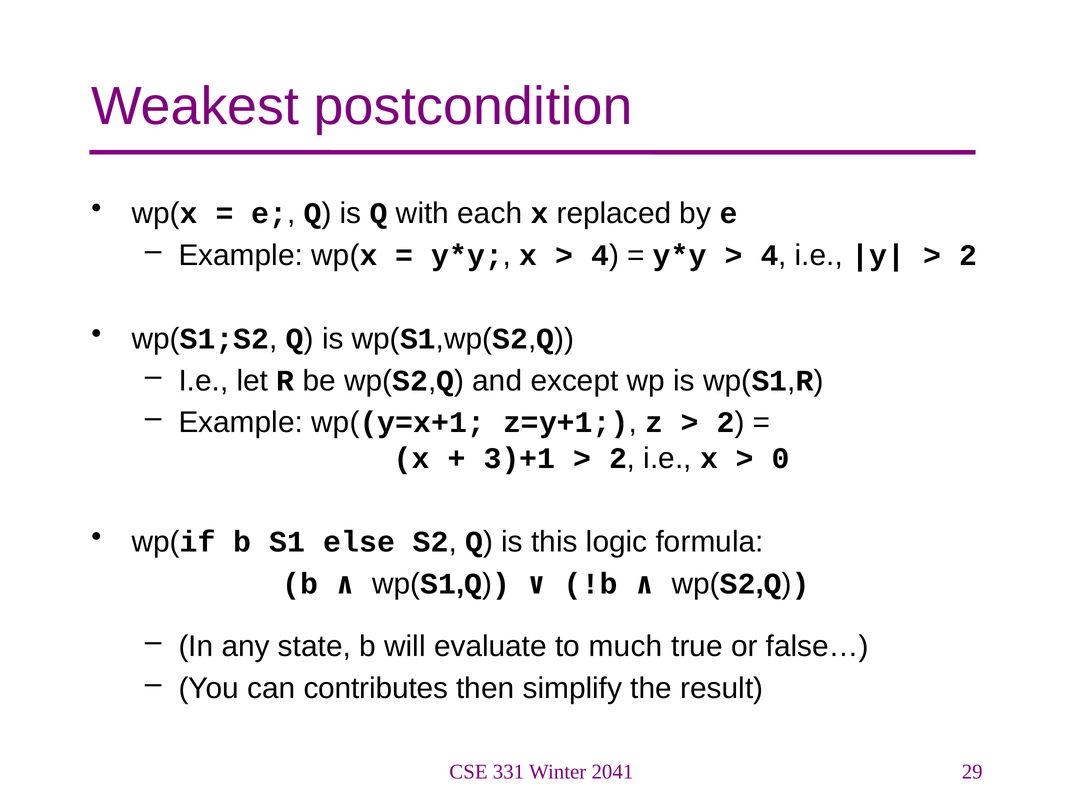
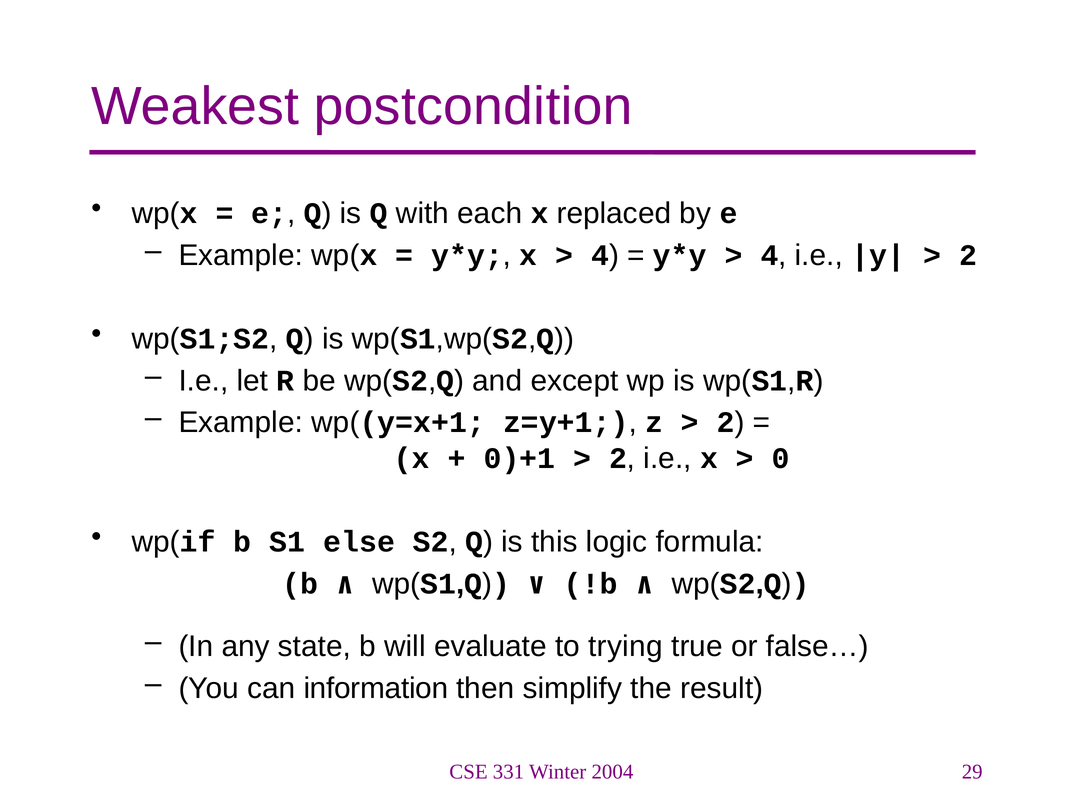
3)+1: 3)+1 -> 0)+1 (519, 458)
much: much -> trying (625, 646)
contributes: contributes -> information (376, 688)
2041: 2041 -> 2004 (612, 771)
